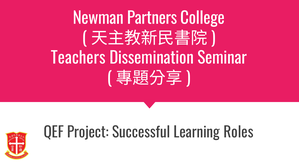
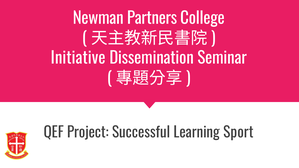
Teachers: Teachers -> Initiative (78, 58)
Roles: Roles -> Sport (238, 133)
